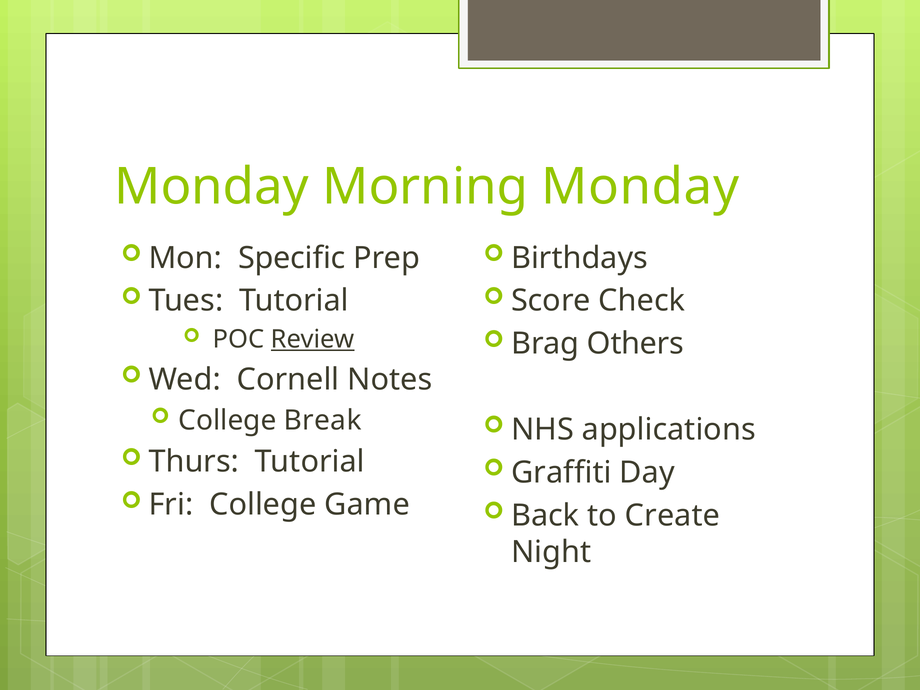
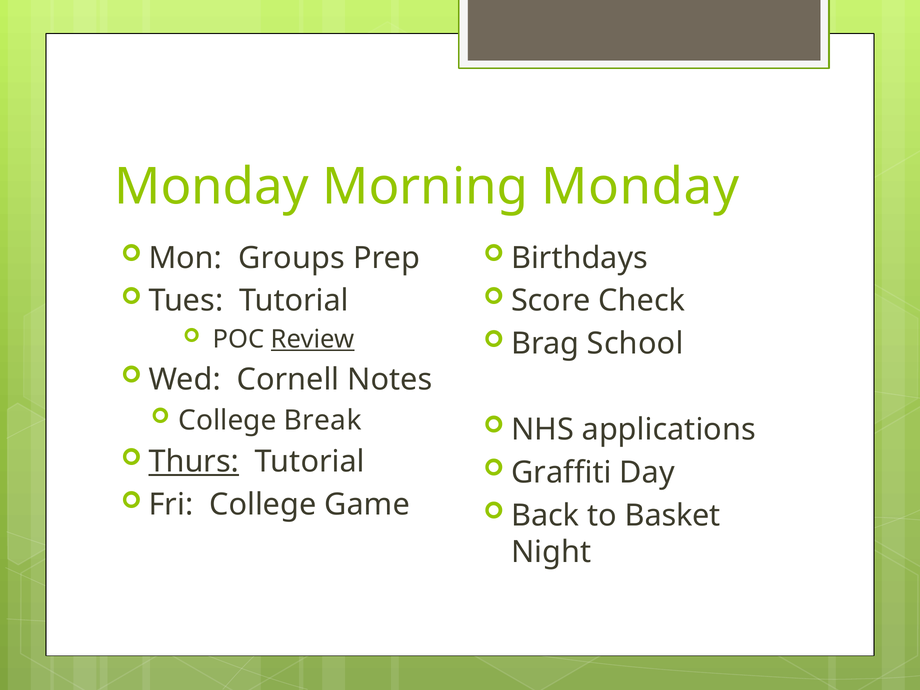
Specific: Specific -> Groups (292, 258)
Others: Others -> School (635, 344)
Thurs underline: none -> present (194, 462)
Create: Create -> Basket (673, 515)
